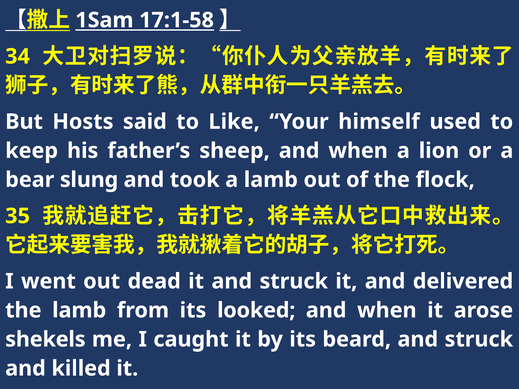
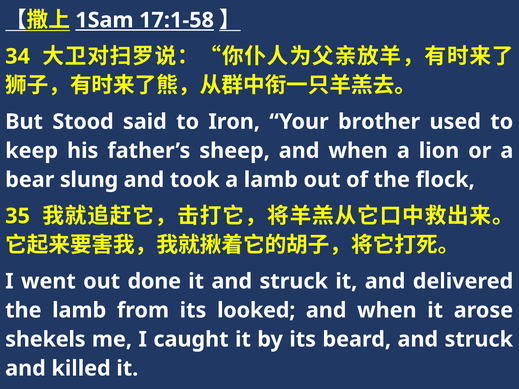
Hosts: Hosts -> Stood (83, 122)
Like: Like -> Iron (234, 122)
himself: himself -> brother (379, 122)
dead: dead -> done (154, 281)
